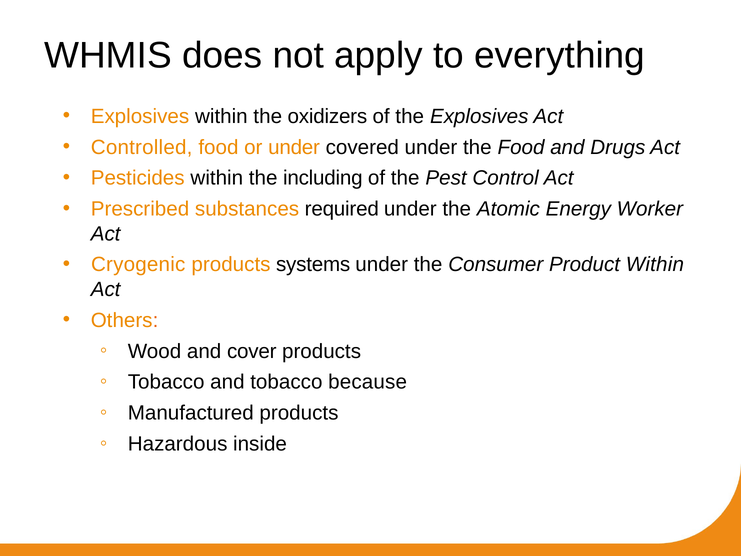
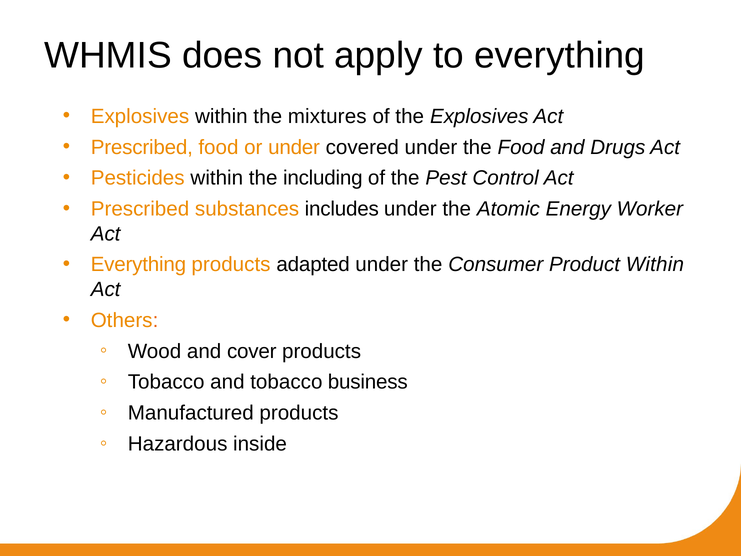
oxidizers: oxidizers -> mixtures (327, 116)
Controlled: Controlled -> Prescribed (142, 147)
required: required -> includes (342, 209)
Cryogenic: Cryogenic -> Everything (138, 265)
systems: systems -> adapted (313, 265)
because: because -> business (368, 382)
